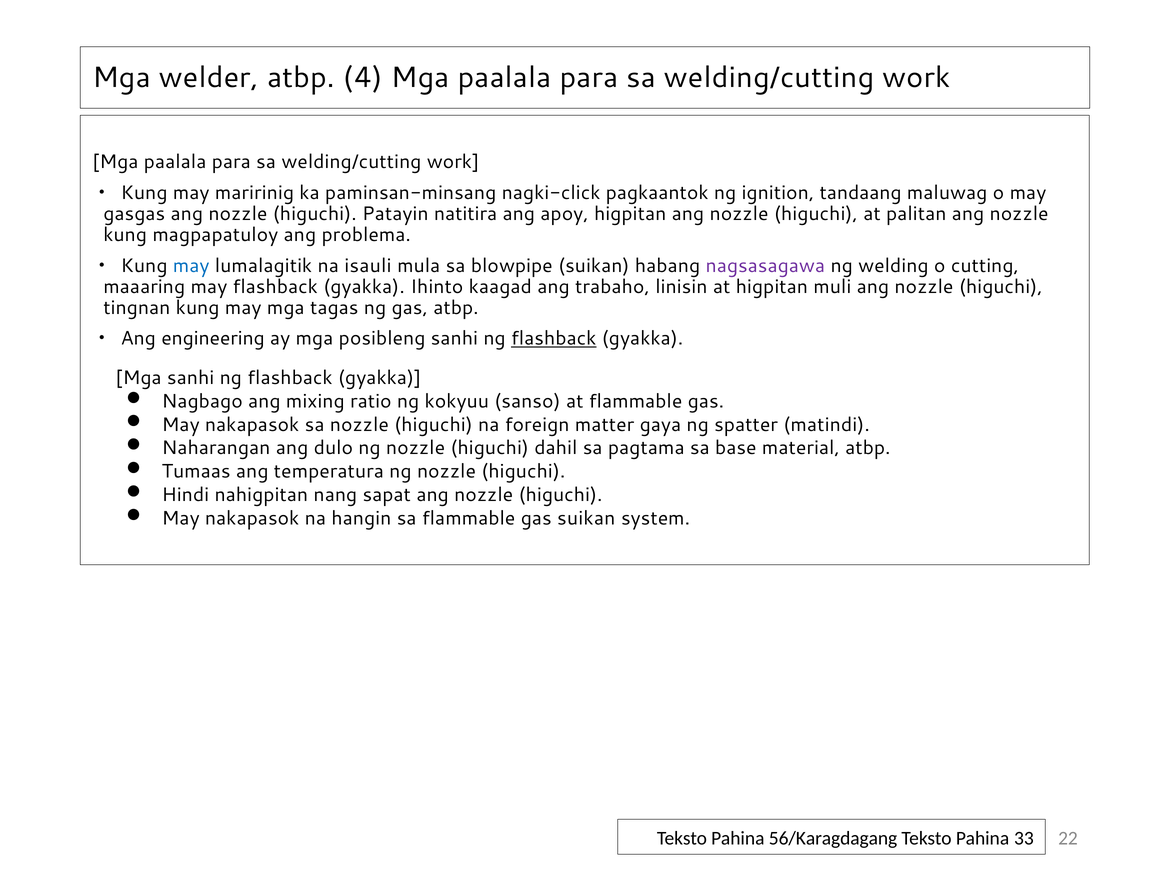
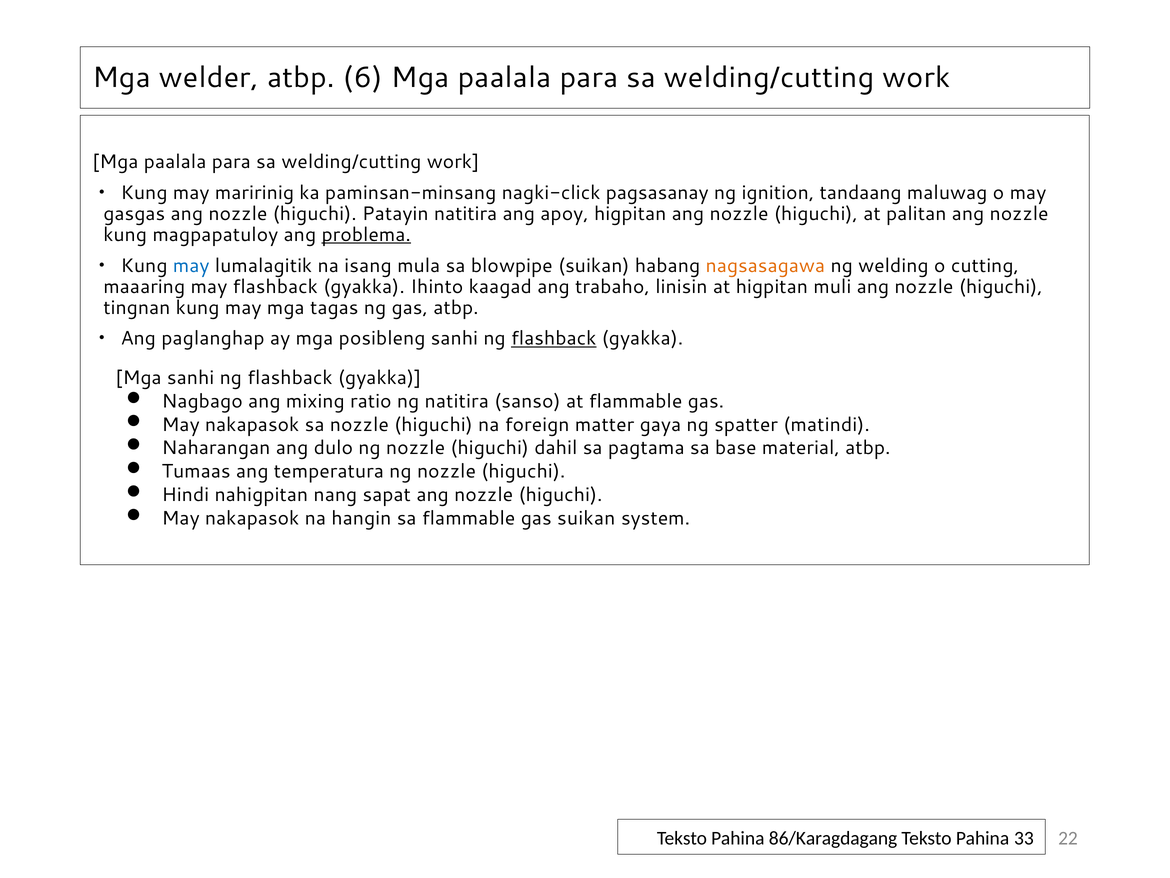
4: 4 -> 6 (363, 77)
pagkaantok: pagkaantok -> pagsasanay (657, 193)
problema underline: none -> present (366, 235)
isauli: isauli -> isang (368, 265)
nagsasagawa colour: purple -> orange (765, 265)
engineering: engineering -> paglanghap (213, 338)
ng kokyuu: kokyuu -> natitira (457, 401)
56/Karagdagang: 56/Karagdagang -> 86/Karagdagang (833, 838)
